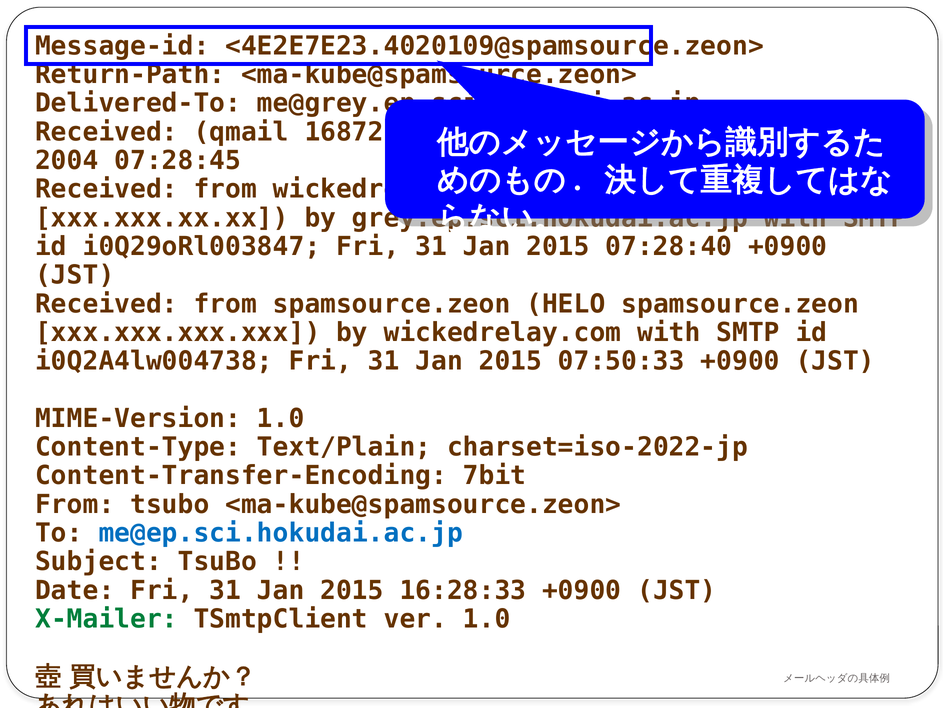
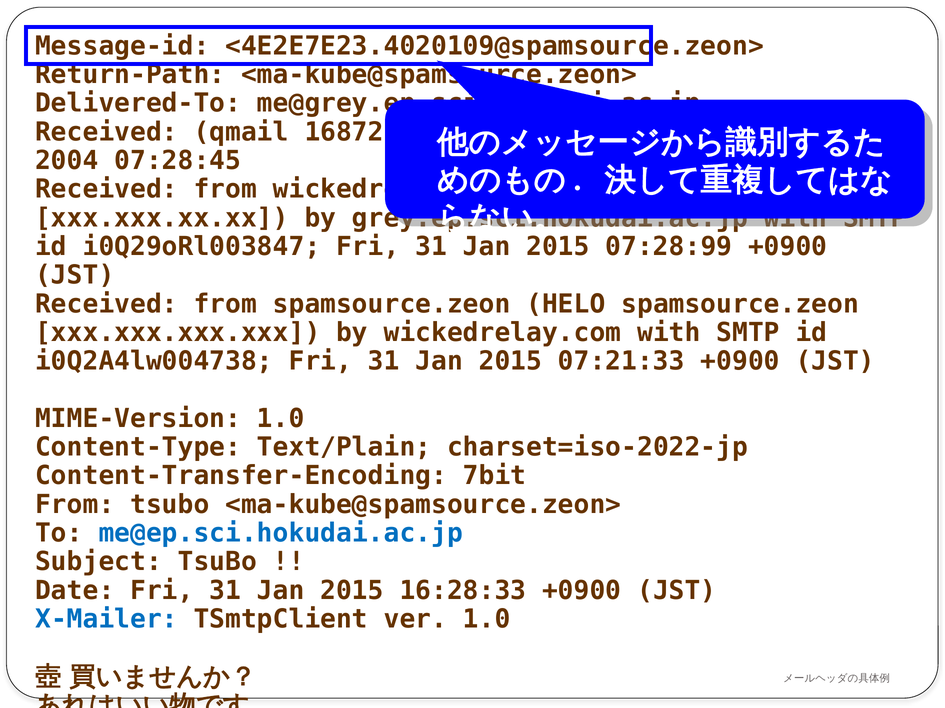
07:28:40: 07:28:40 -> 07:28:99 (669, 247)
07:50:33: 07:50:33 -> 07:21:33 (621, 362)
X-Mailer colour: green -> blue (106, 620)
